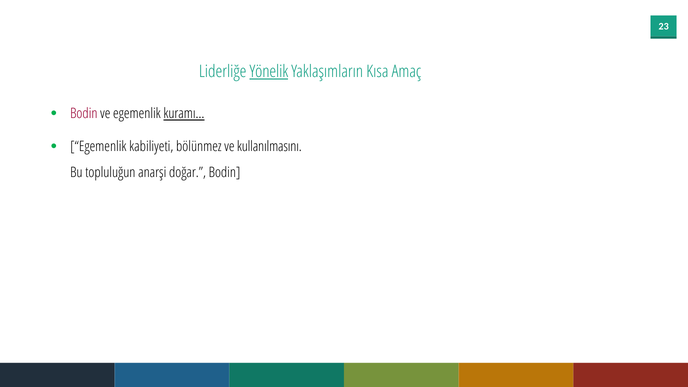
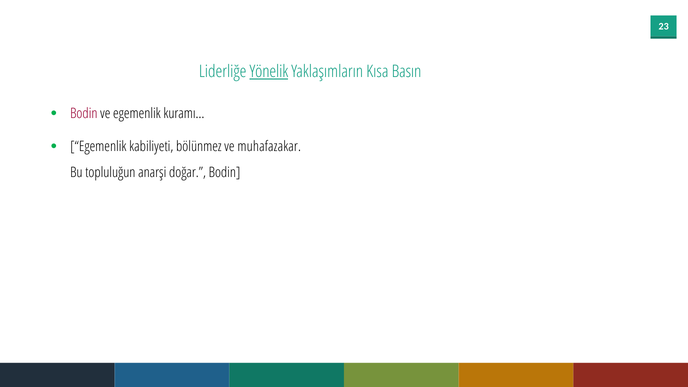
Amaç: Amaç -> Basın (407, 72)
kuramı… underline: present -> none (184, 114)
kullanılmasını: kullanılmasını -> muhafazakar (269, 147)
